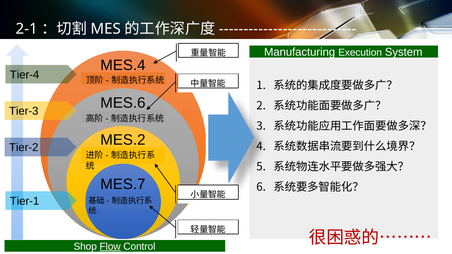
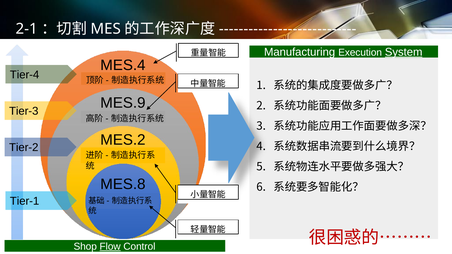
System underline: none -> present (404, 52)
MES.6: MES.6 -> MES.9 (123, 103)
MES.7: MES.7 -> MES.8 (123, 184)
